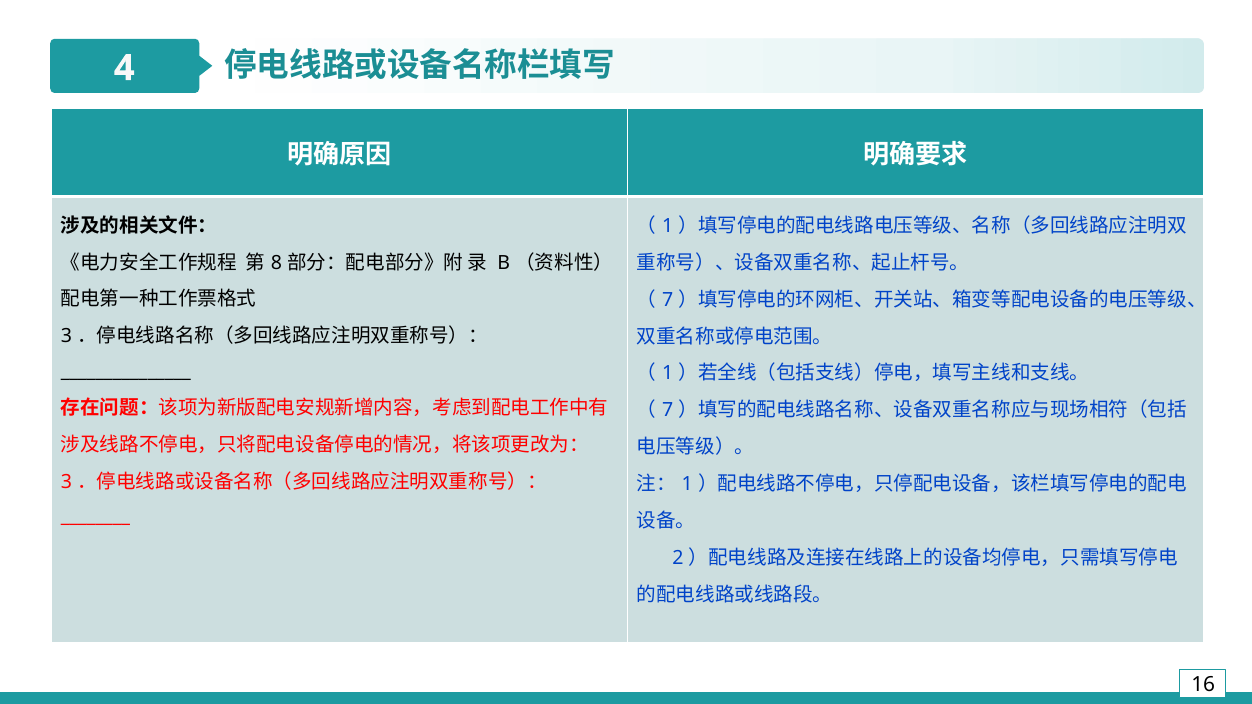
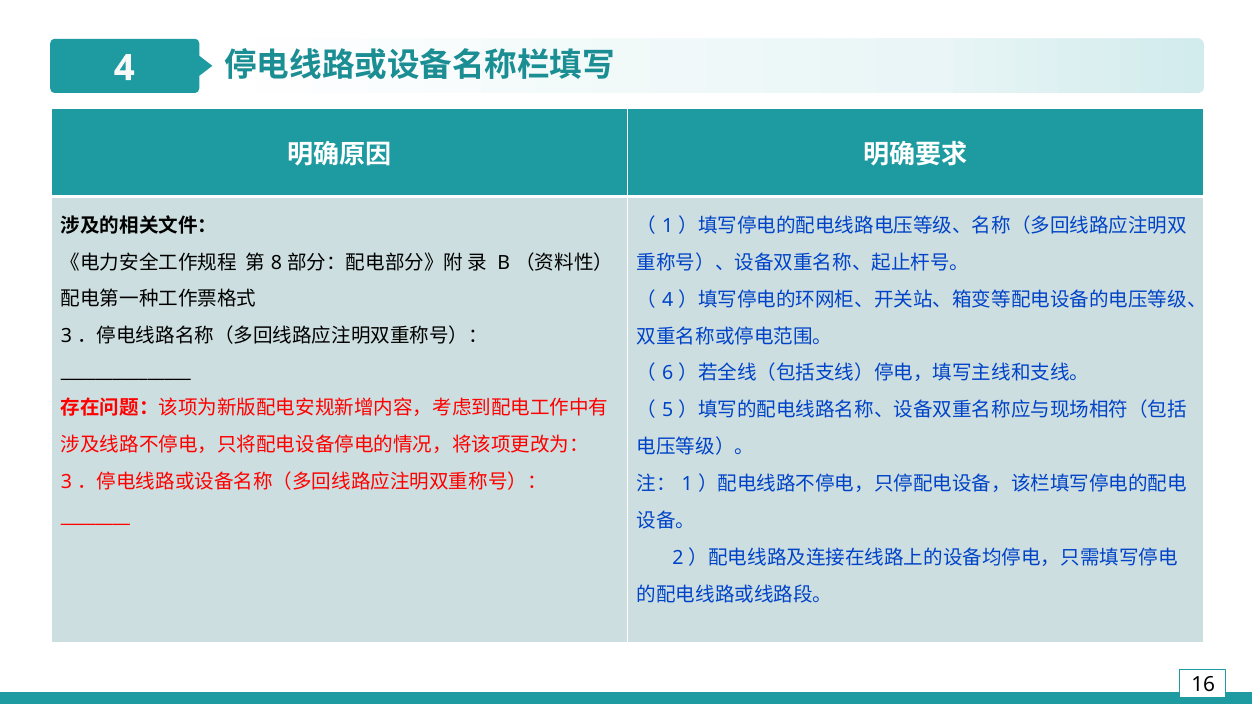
7: 7 -> 4 (668, 300)
1: 1 -> 6 (668, 374)
7: 7 -> 5 (668, 411)
